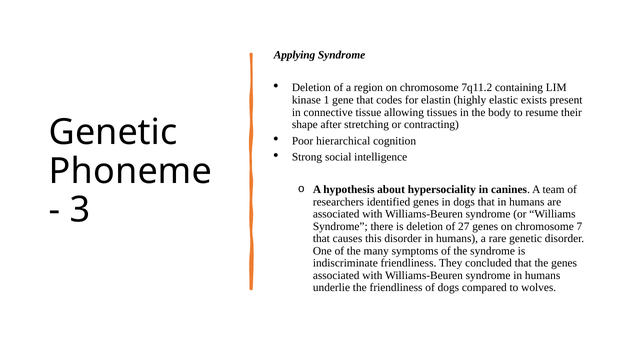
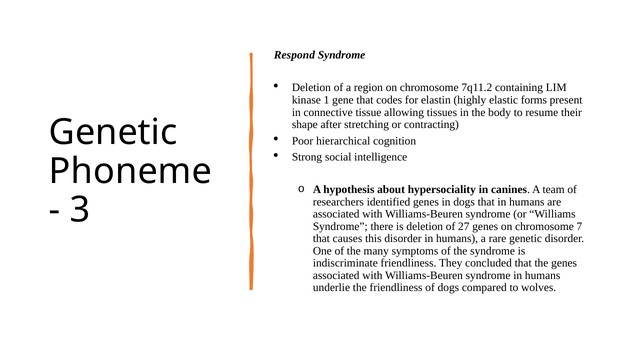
Applying: Applying -> Respond (294, 55)
exists: exists -> forms (534, 100)
